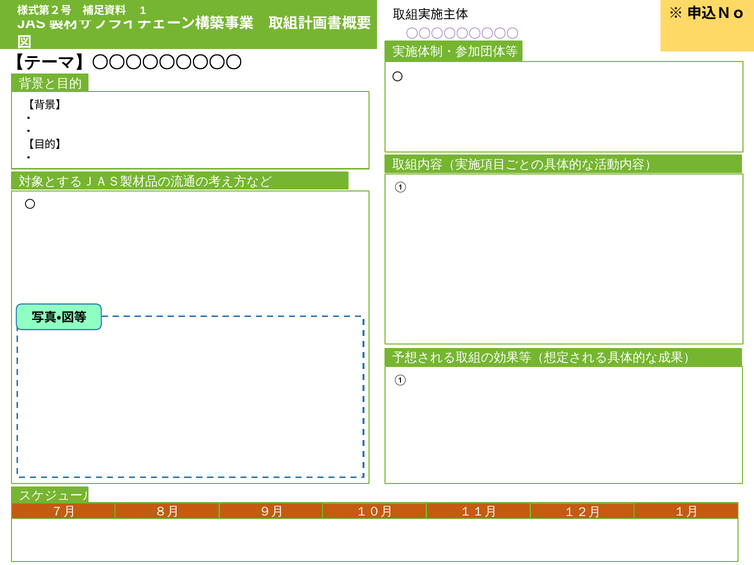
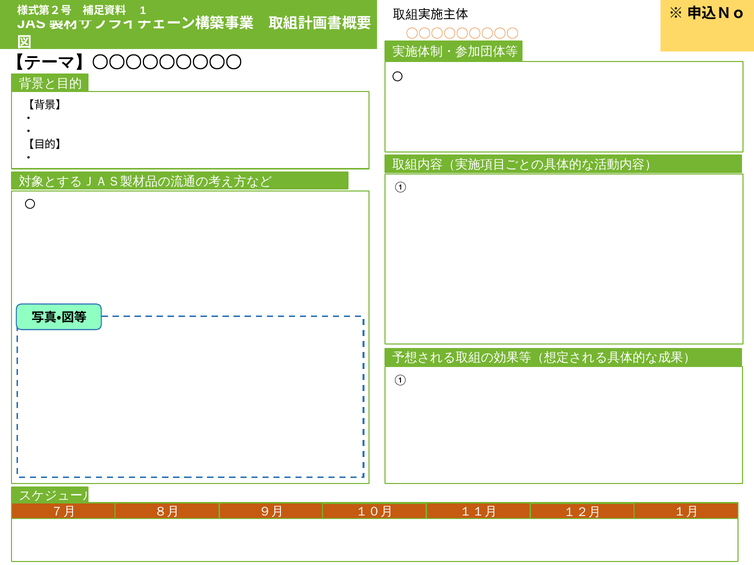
〇〇〇〇〇〇〇〇〇 colour: purple -> orange (462, 33)
